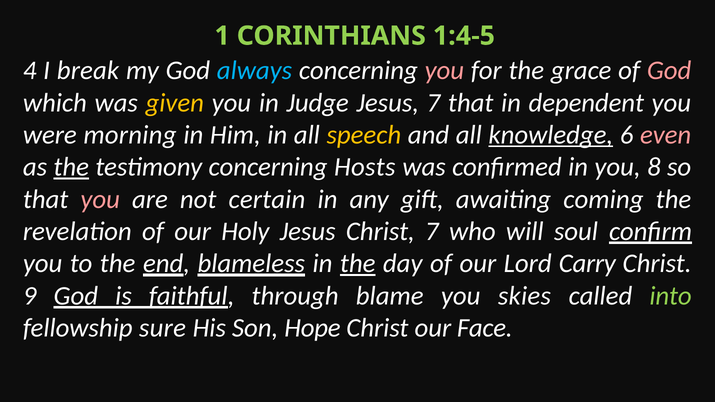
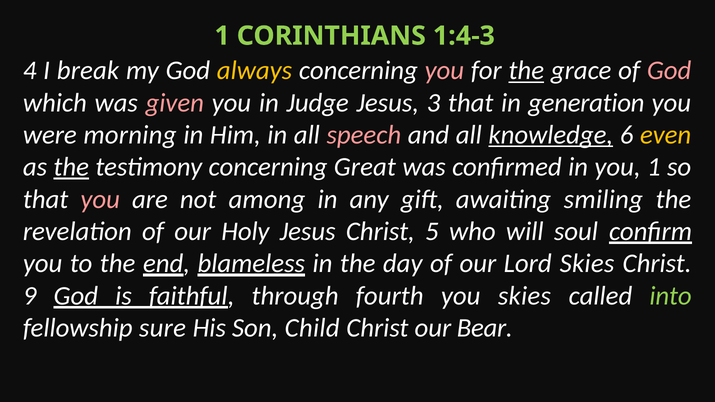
1:4-5: 1:4-5 -> 1:4-3 (464, 36)
always colour: light blue -> yellow (255, 71)
the underline: none -> present (526, 71)
given colour: yellow -> pink (175, 103)
Jesus 7: 7 -> 3 (433, 103)
dependent: dependent -> generation (586, 103)
speech colour: yellow -> pink (364, 135)
even colour: pink -> yellow (666, 135)
Hosts: Hosts -> Great (365, 167)
you 8: 8 -> 1 (654, 167)
certain: certain -> among (267, 199)
coming: coming -> smiling (603, 199)
Christ 7: 7 -> 5 (432, 231)
the underline: present -> none (358, 264)
Lord Carry: Carry -> Skies (587, 264)
blame: blame -> fourth (390, 296)
Hope: Hope -> Child (312, 328)
Face: Face -> Bear (485, 328)
